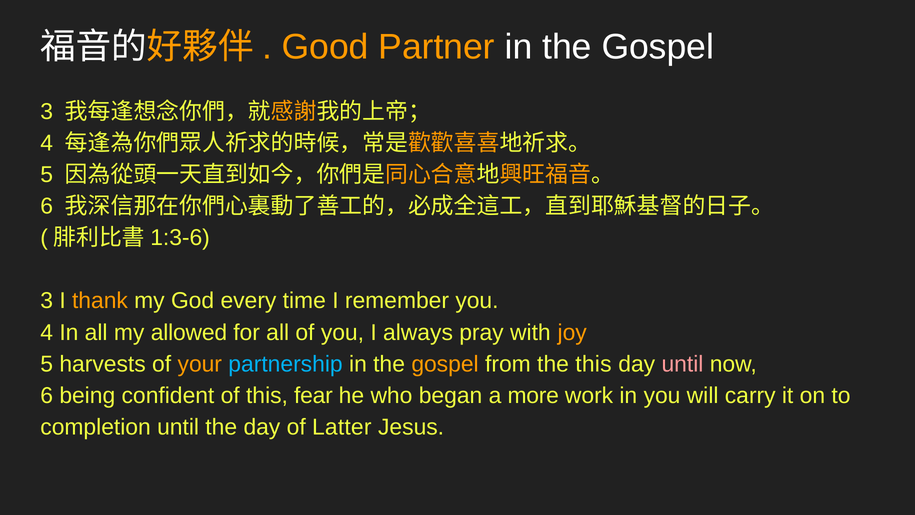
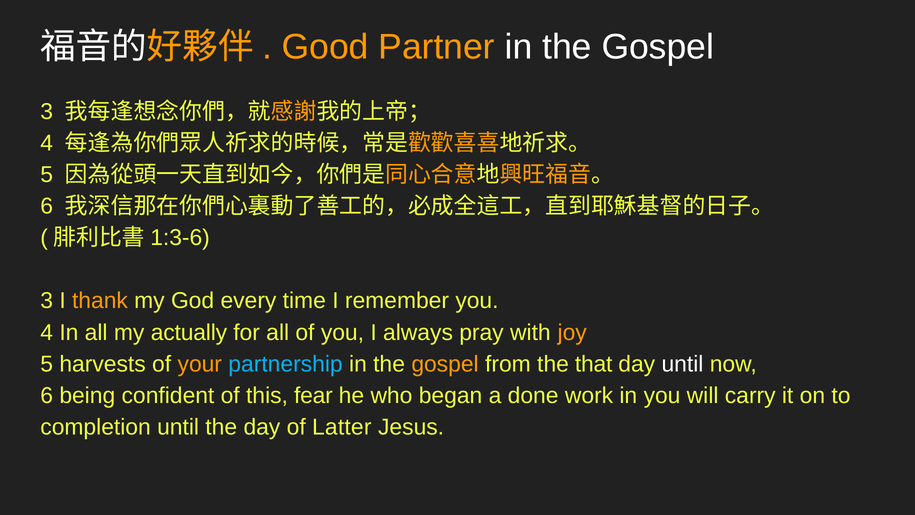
allowed: allowed -> actually (189, 332)
the this: this -> that (594, 364)
until colour: pink -> white (682, 364)
more: more -> done (533, 395)
